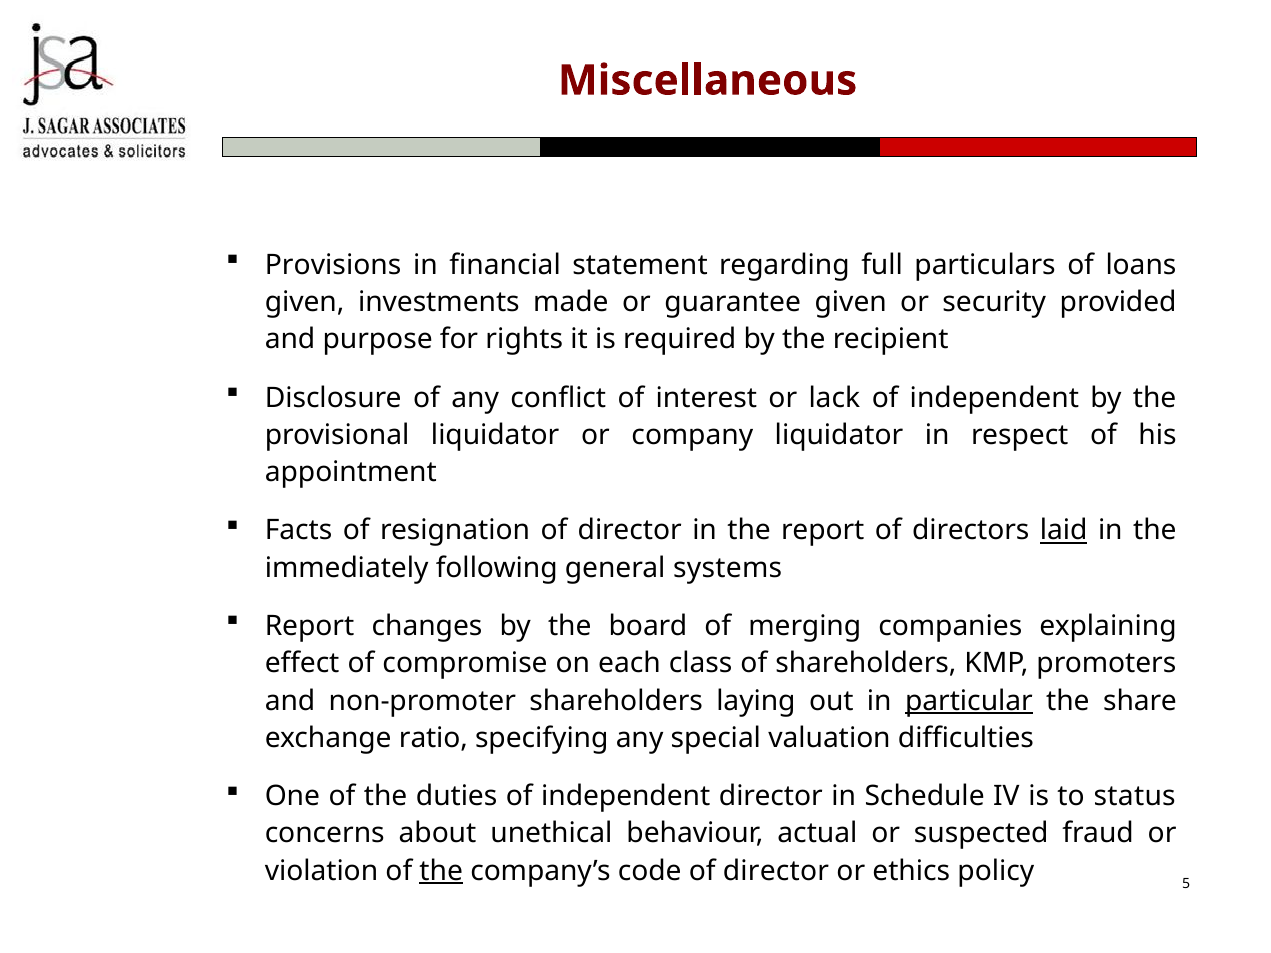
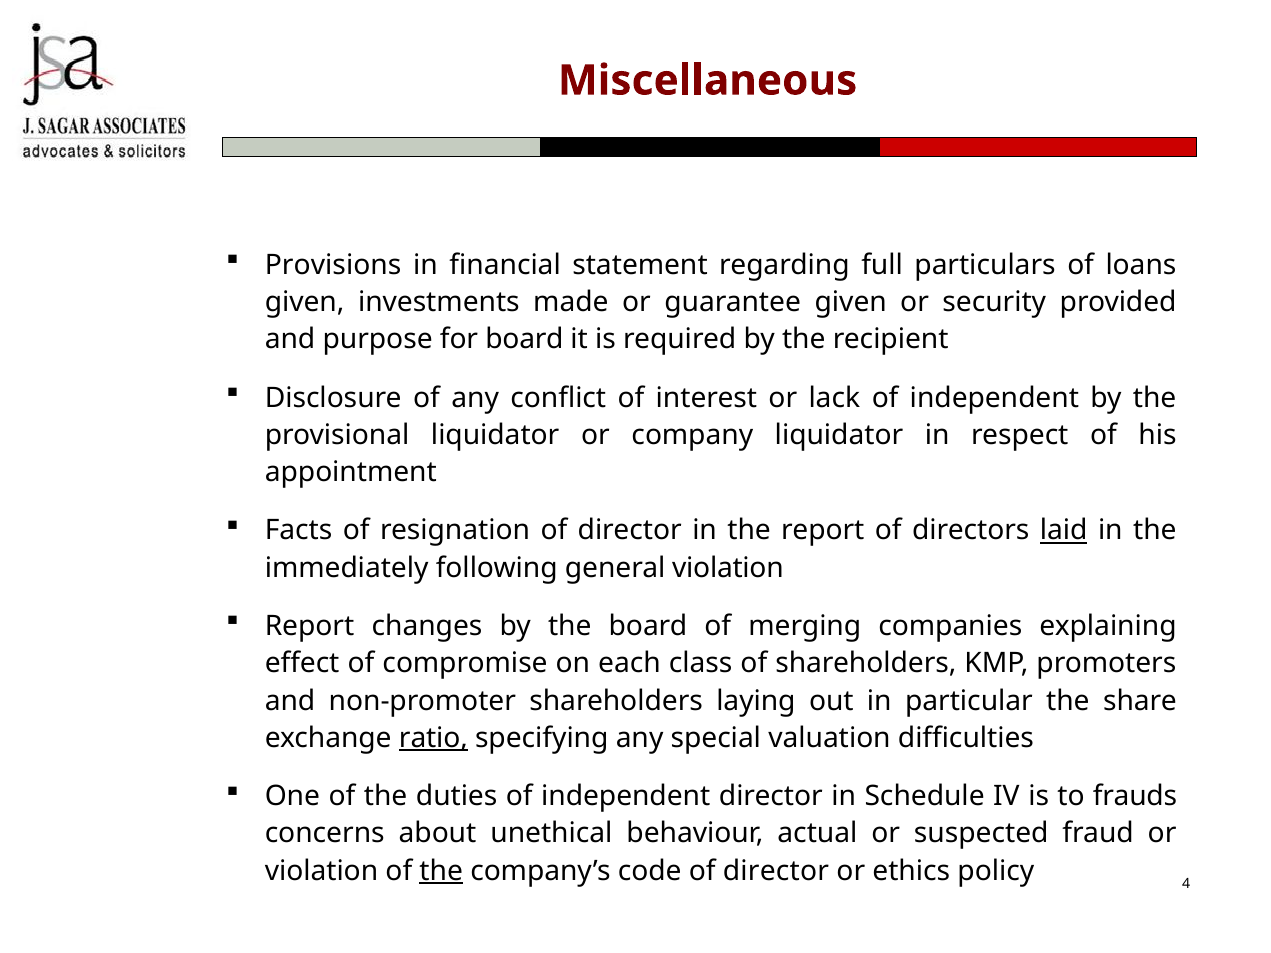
for rights: rights -> board (524, 339)
general systems: systems -> violation (728, 568)
particular underline: present -> none (969, 701)
ratio underline: none -> present (433, 738)
status: status -> frauds (1135, 797)
5: 5 -> 4 (1186, 884)
